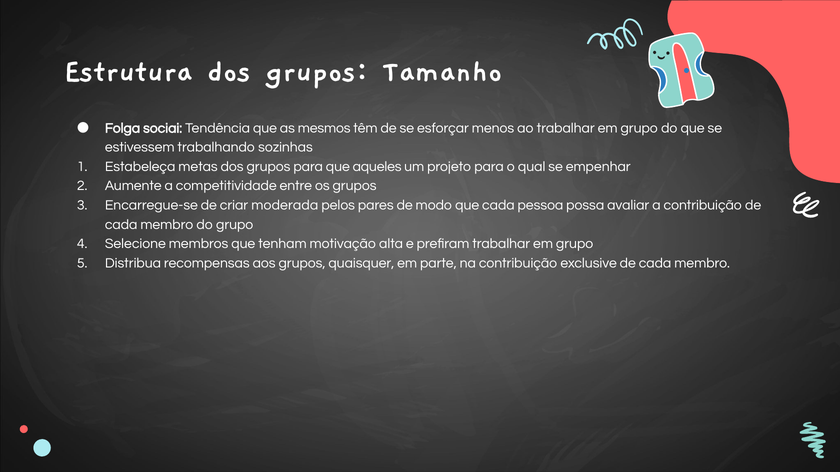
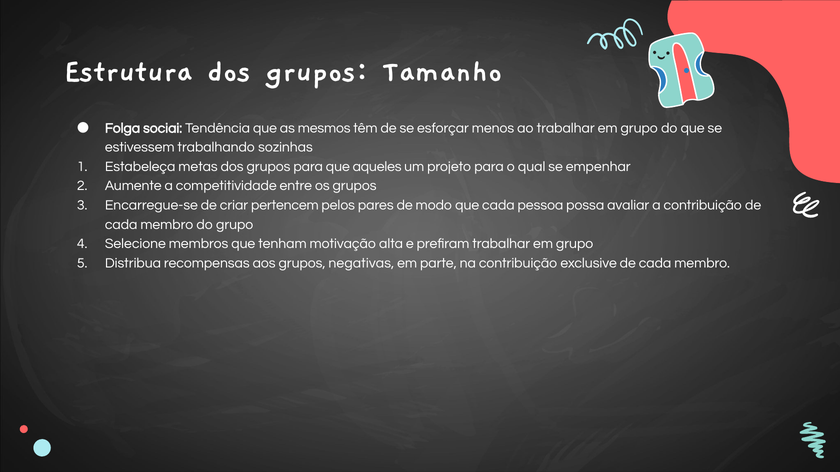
moderada: moderada -> pertencem (285, 205)
quaisquer: quaisquer -> negativas (361, 263)
